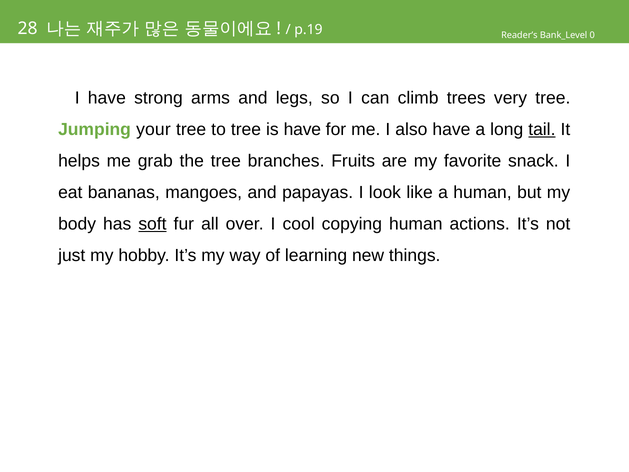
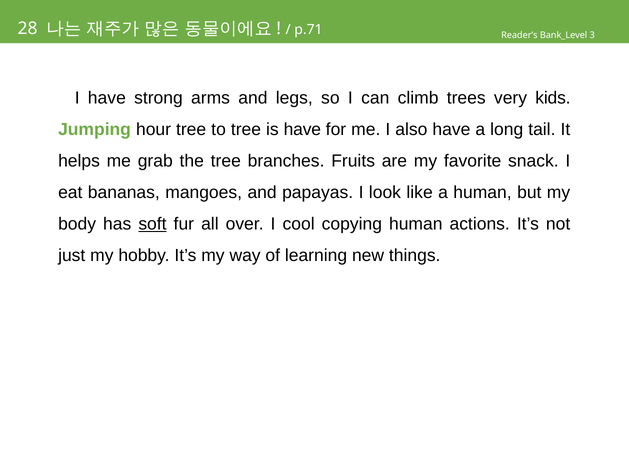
p.19: p.19 -> p.71 (308, 30)
0: 0 -> 3 (592, 35)
very tree: tree -> kids (553, 98)
your: your -> hour (154, 129)
tail underline: present -> none (542, 129)
